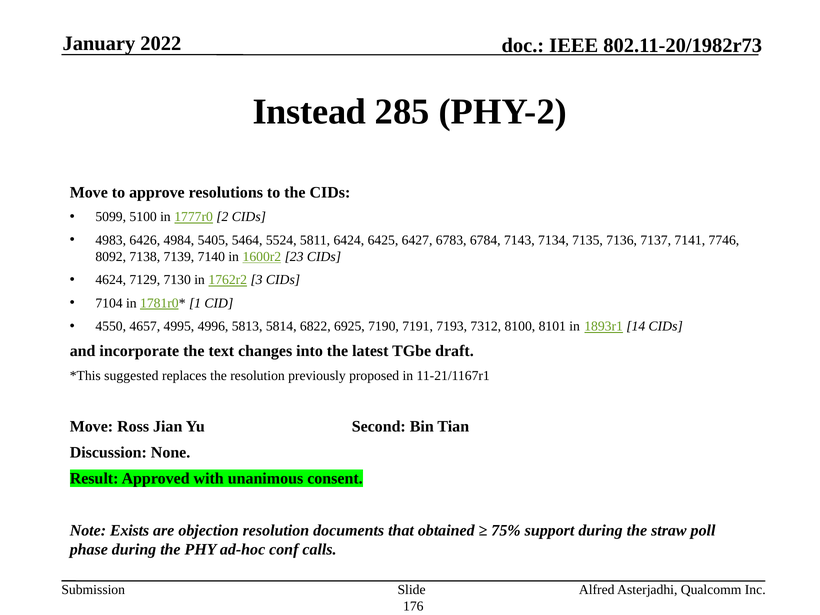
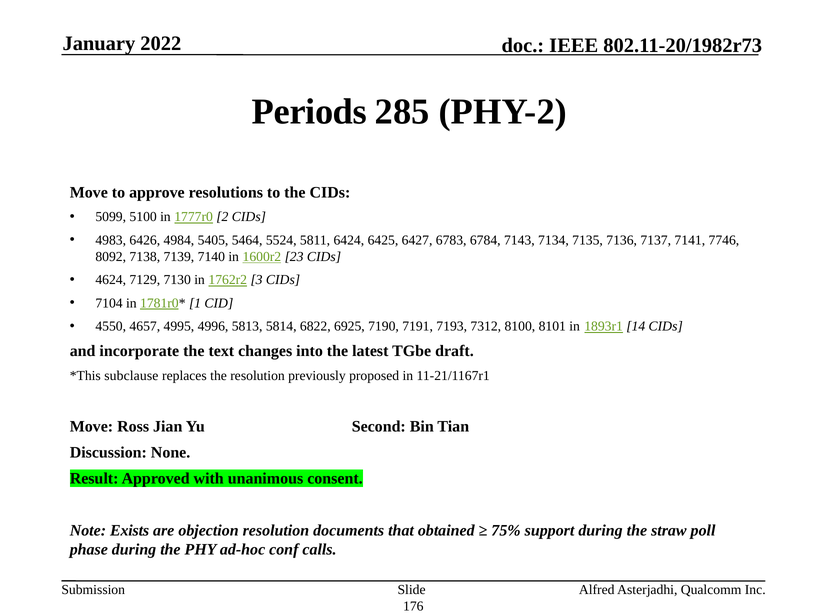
Instead: Instead -> Periods (309, 112)
suggested: suggested -> subclause (131, 376)
